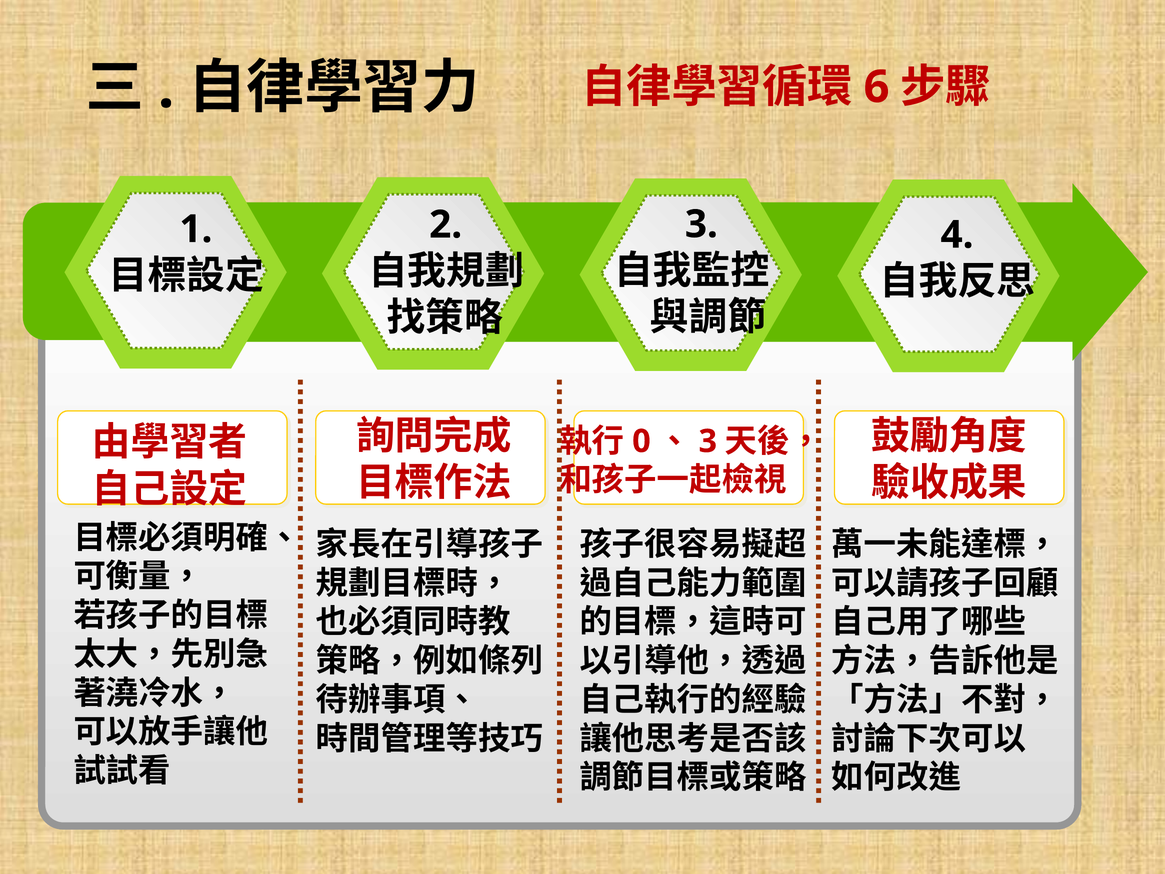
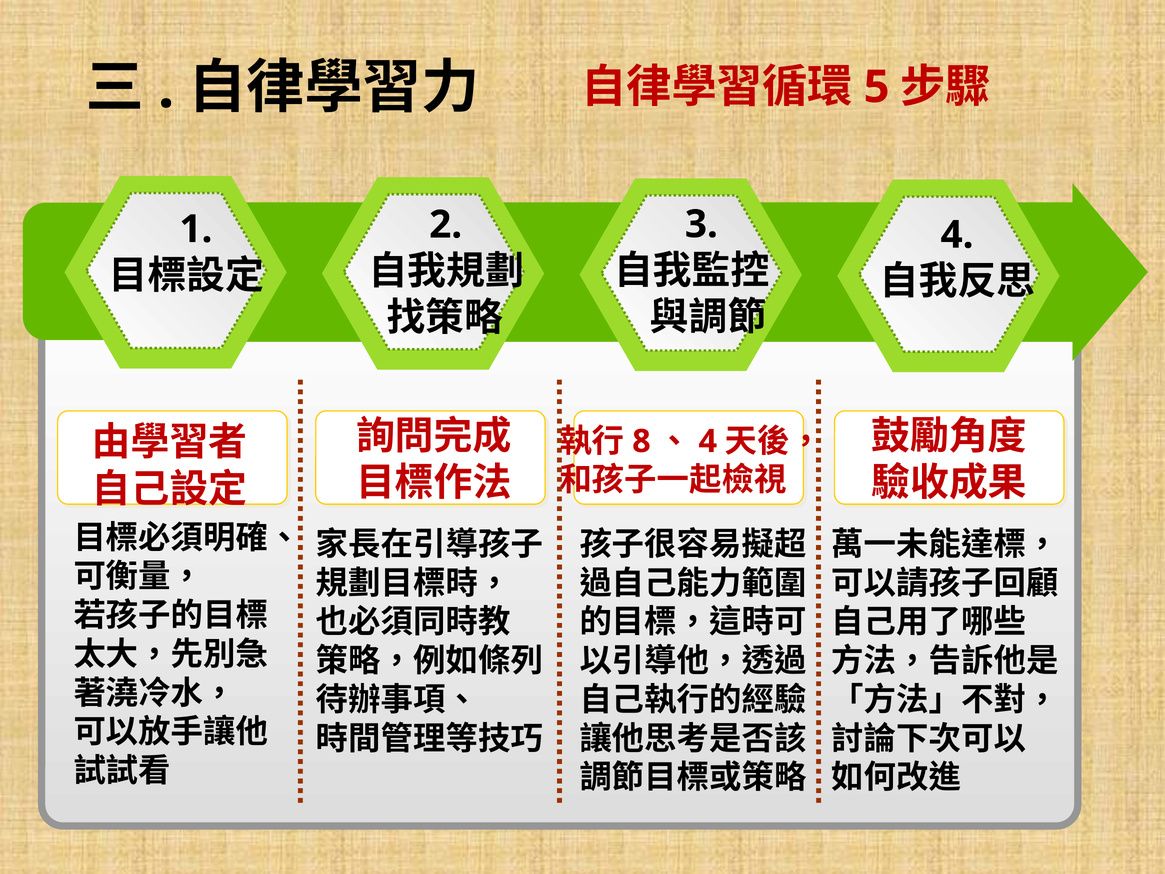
6: 6 -> 5 (877, 87)
0: 0 -> 8 (641, 441)
3: 3 -> 4 (708, 441)
